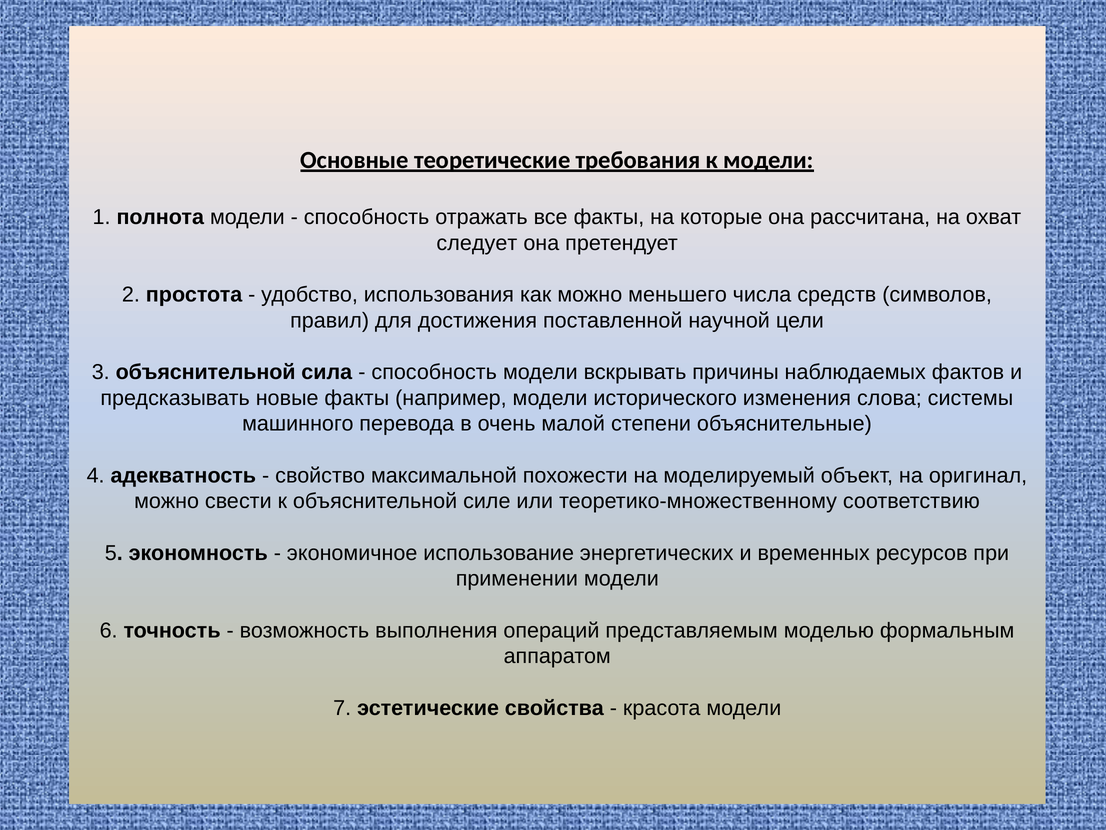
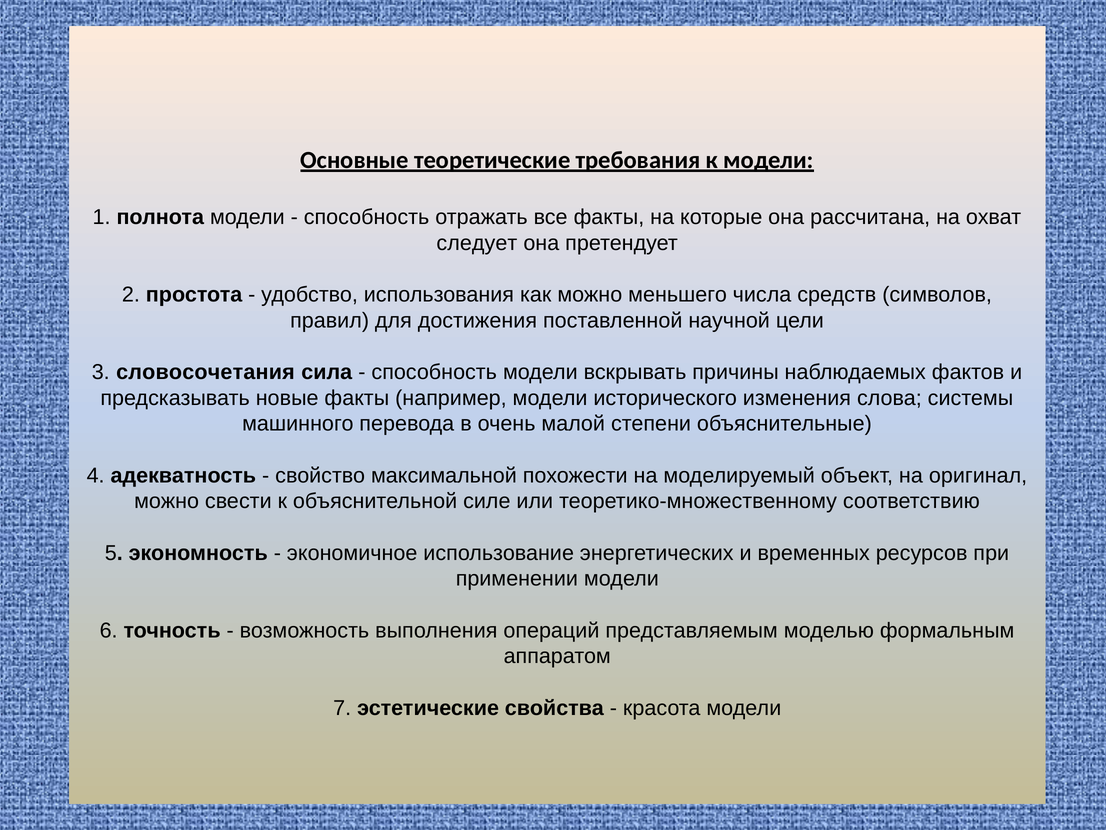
3 объяснительной: объяснительной -> словосочетания (205, 372)
